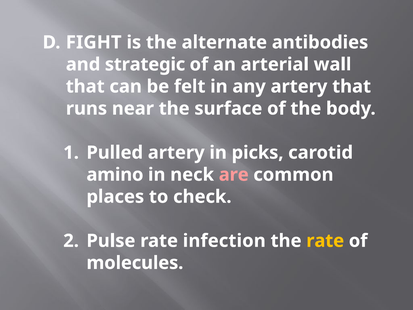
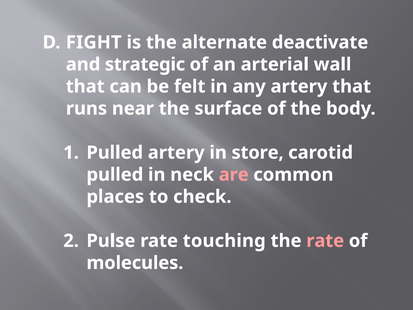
antibodies: antibodies -> deactivate (320, 42)
picks: picks -> store (258, 153)
amino: amino -> pulled (115, 175)
infection: infection -> touching (224, 241)
rate colour: yellow -> pink (325, 241)
